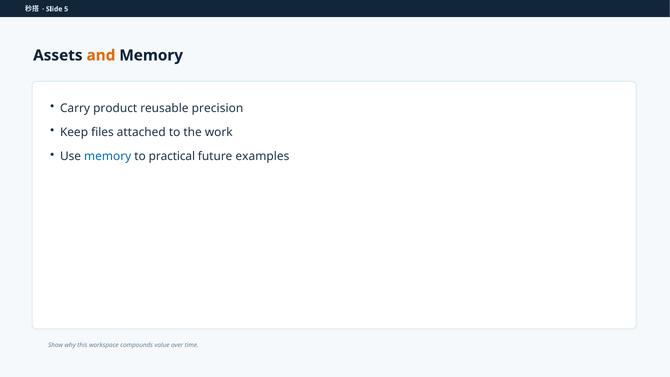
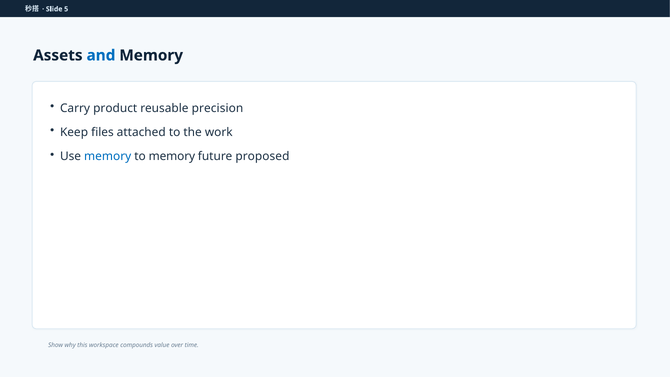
and colour: orange -> blue (101, 55)
to practical: practical -> memory (172, 156)
examples: examples -> proposed (262, 156)
